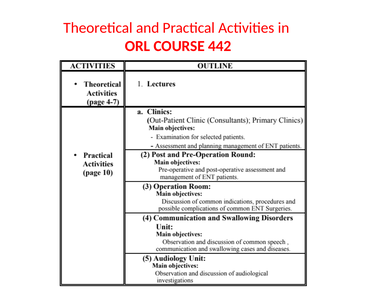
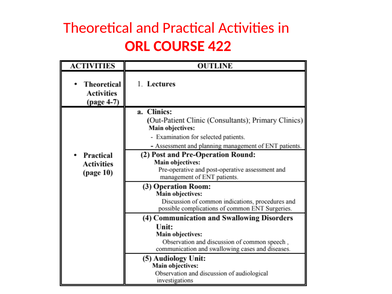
442: 442 -> 422 (220, 46)
